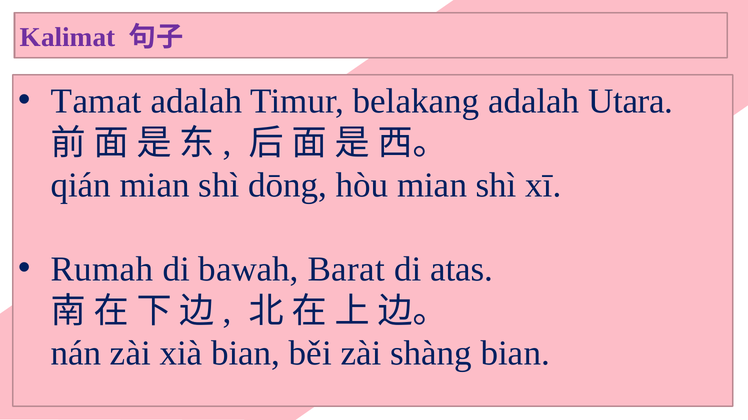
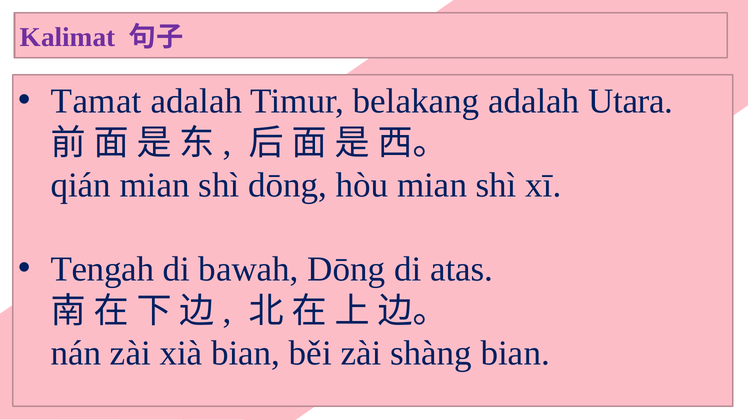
Rumah: Rumah -> Tengah (102, 270)
bawah Barat: Barat -> Dōng (346, 270)
